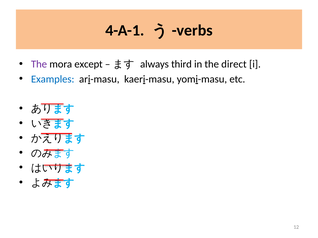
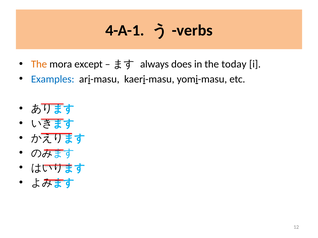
The colour: purple -> orange (39, 64)
third: third -> does (181, 64)
direct: direct -> today (234, 64)
